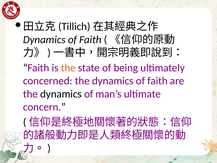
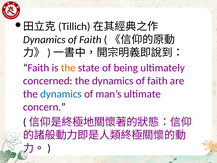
dynamics colour: black -> blue (61, 94)
